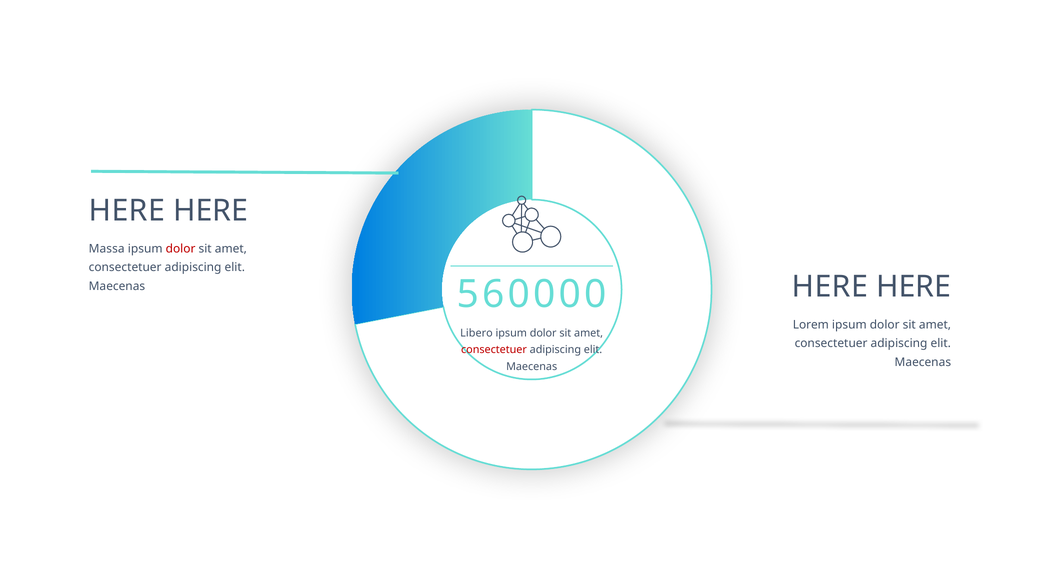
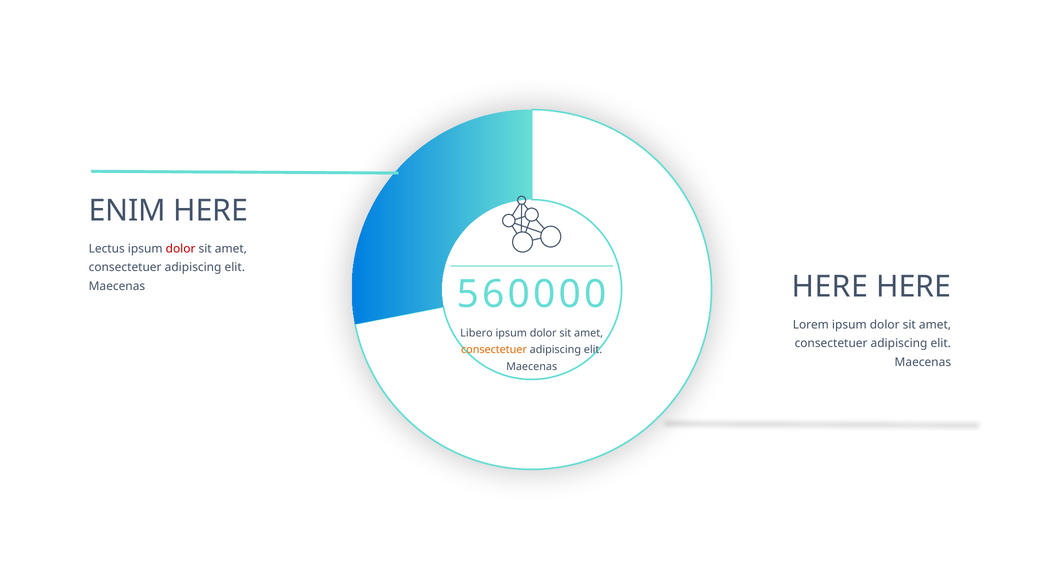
HERE: HERE -> ENIM (127, 211)
Massa: Massa -> Lectus (107, 249)
consectetuer colour: red -> orange (494, 350)
